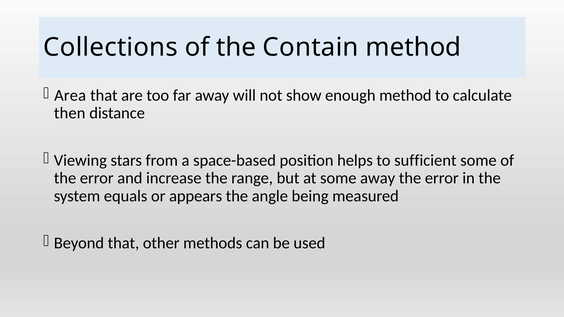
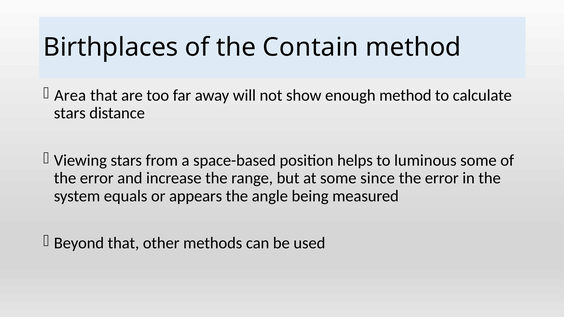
Collections: Collections -> Birthplaces (111, 47)
then: then -> stars (70, 113)
sufficient: sufficient -> luminous (425, 161)
some away: away -> since (378, 178)
